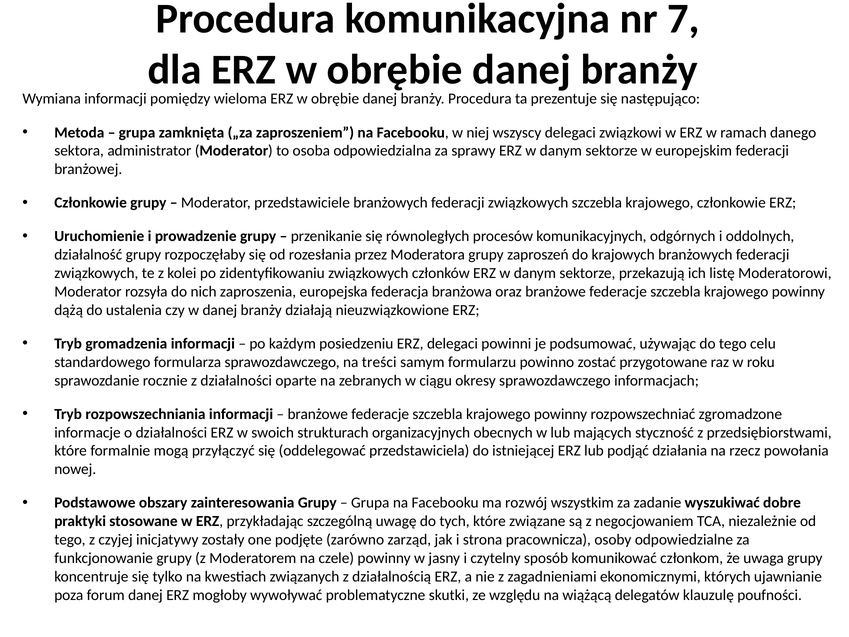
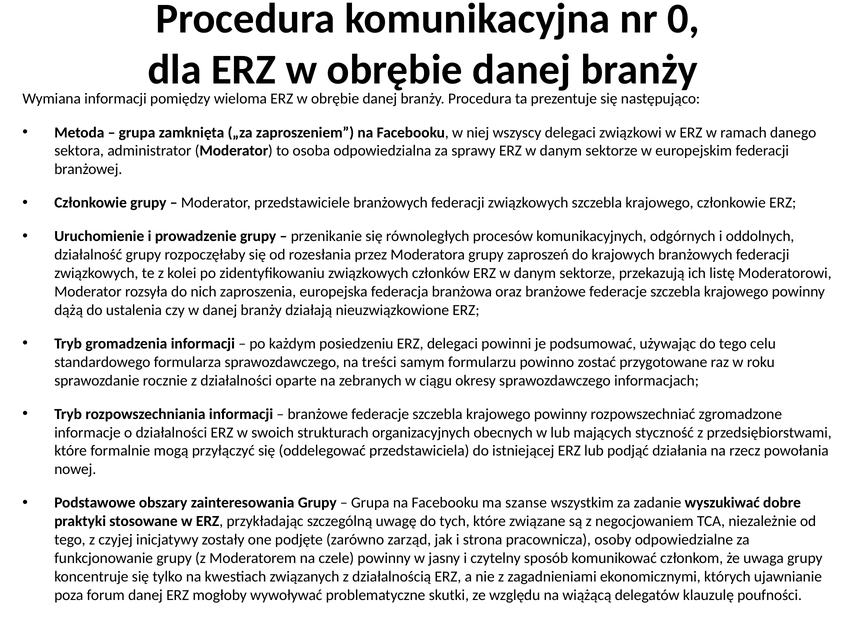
7: 7 -> 0 (683, 19)
rozwój: rozwój -> szanse (526, 503)
